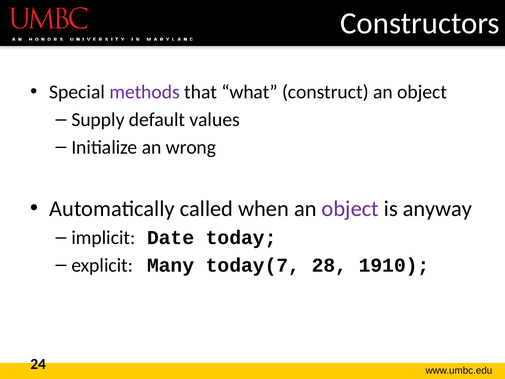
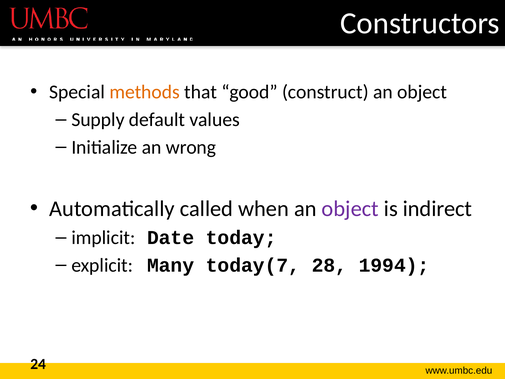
methods colour: purple -> orange (145, 92)
what: what -> good (249, 92)
anyway: anyway -> indirect (437, 209)
1910: 1910 -> 1994 (394, 265)
